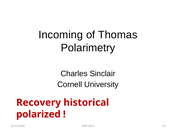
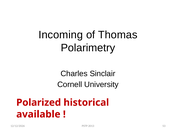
Recovery: Recovery -> Polarized (39, 103)
polarized: polarized -> available (38, 114)
